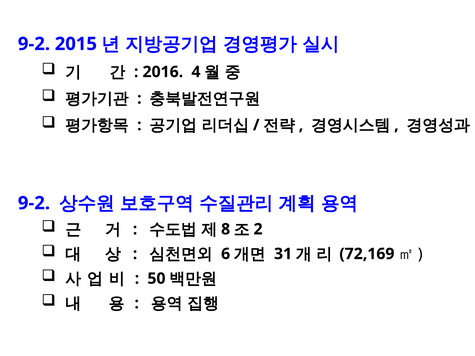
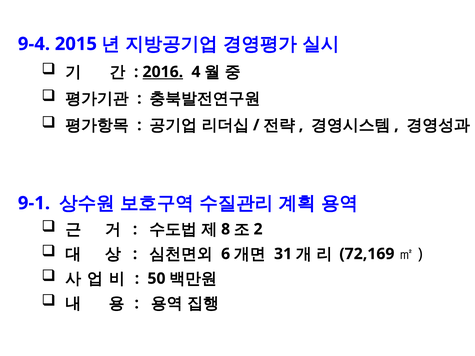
9-2: 9-2 -> 9-4 (34, 44)
2016 underline: none -> present (163, 72)
9-2: 9-2 -> 9-1 (34, 203)
